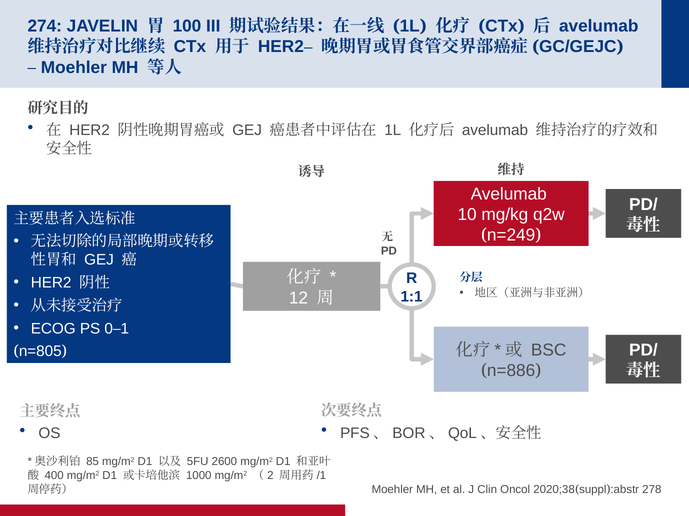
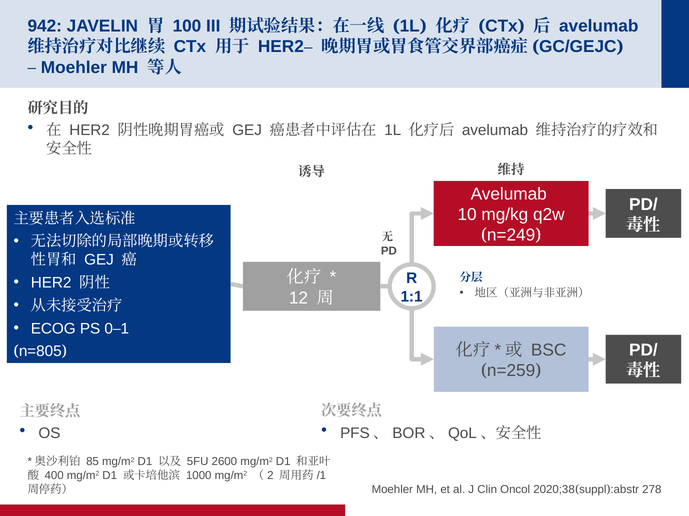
274: 274 -> 942 (45, 26)
n=886: n=886 -> n=259 (511, 371)
